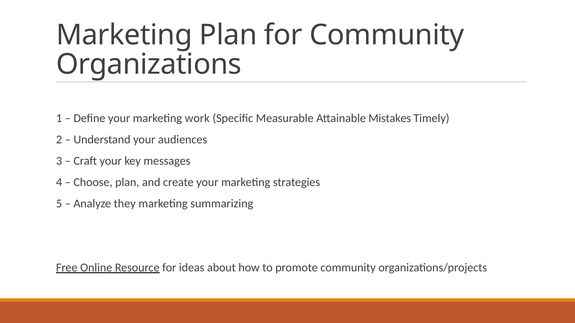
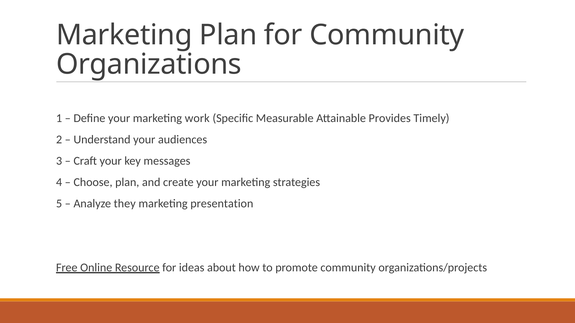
Mistakes: Mistakes -> Provides (390, 118)
summarizing: summarizing -> presentation (222, 204)
